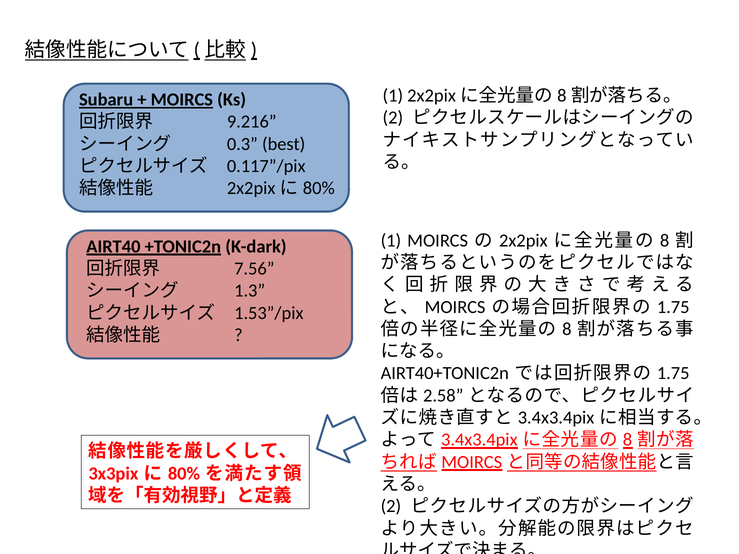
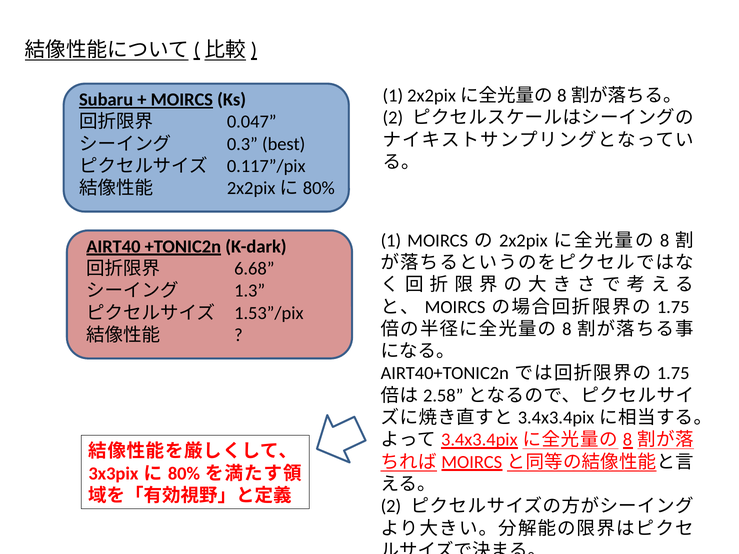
9.216: 9.216 -> 0.047 (252, 122)
7.56: 7.56 -> 6.68 (254, 269)
